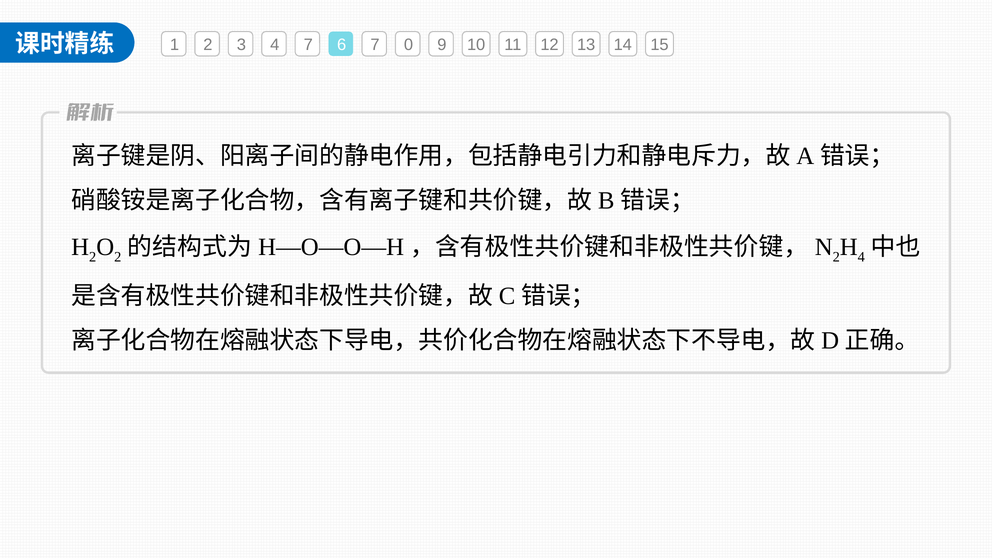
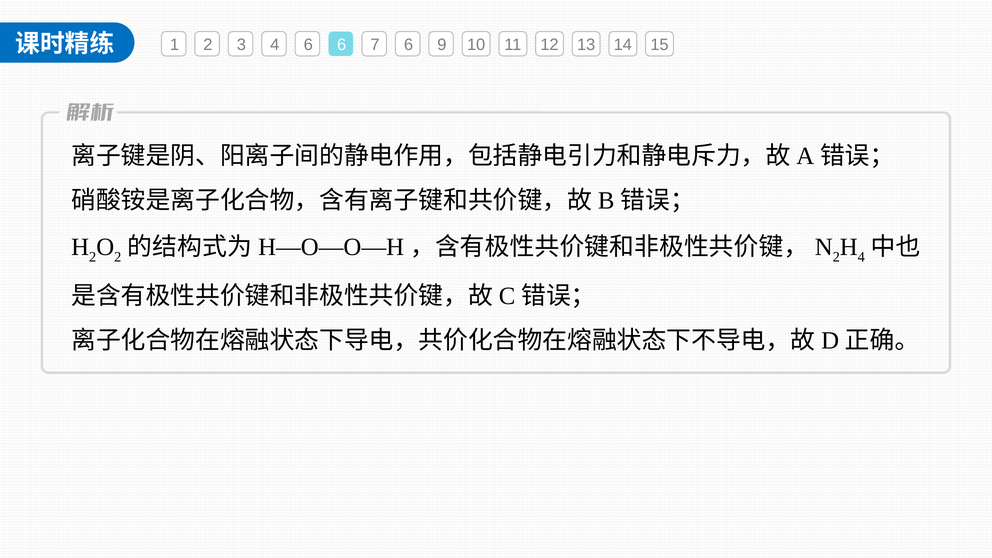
4 7: 7 -> 6 (308, 45)
7 0: 0 -> 6 (408, 45)
